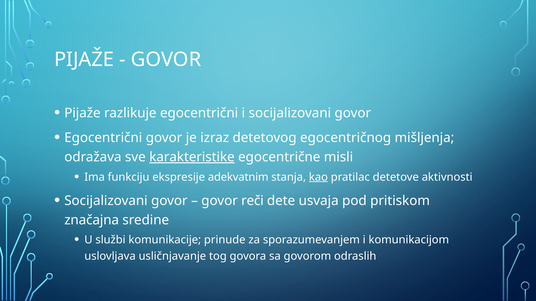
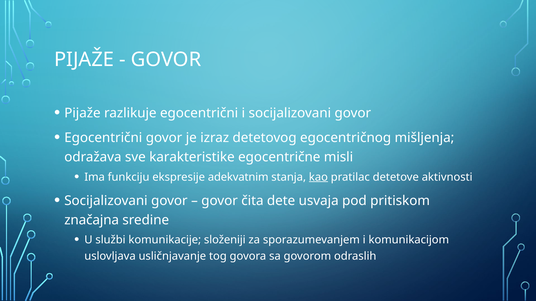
karakteristike underline: present -> none (192, 157)
reči: reči -> čita (252, 201)
prinude: prinude -> složeniji (225, 240)
